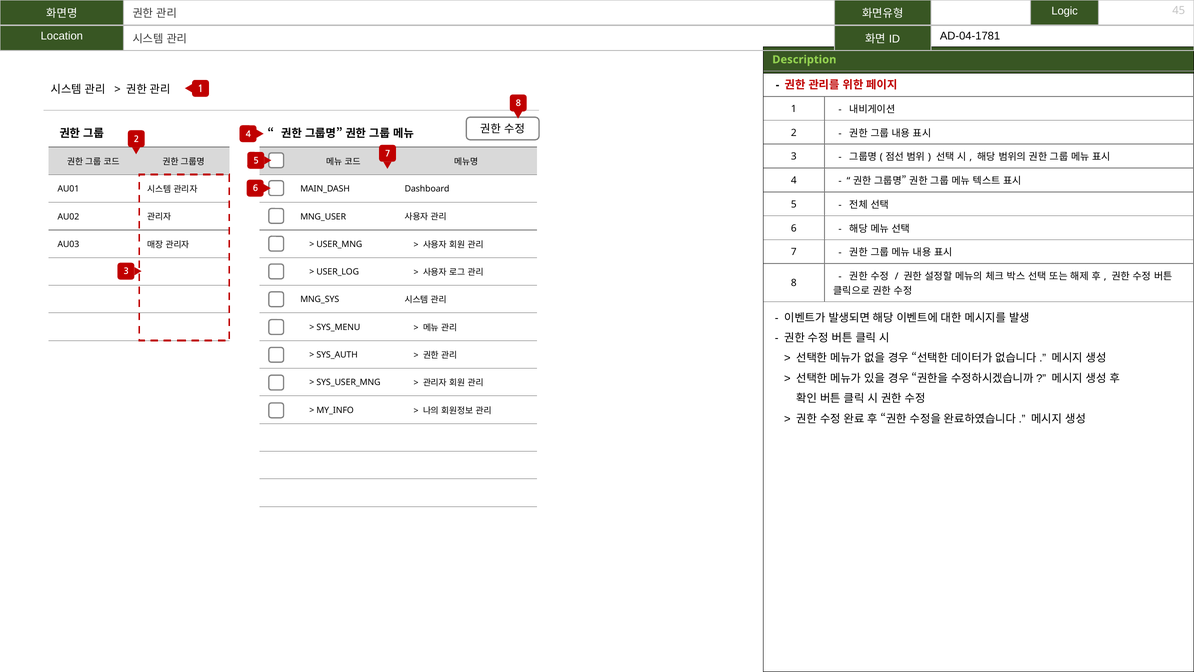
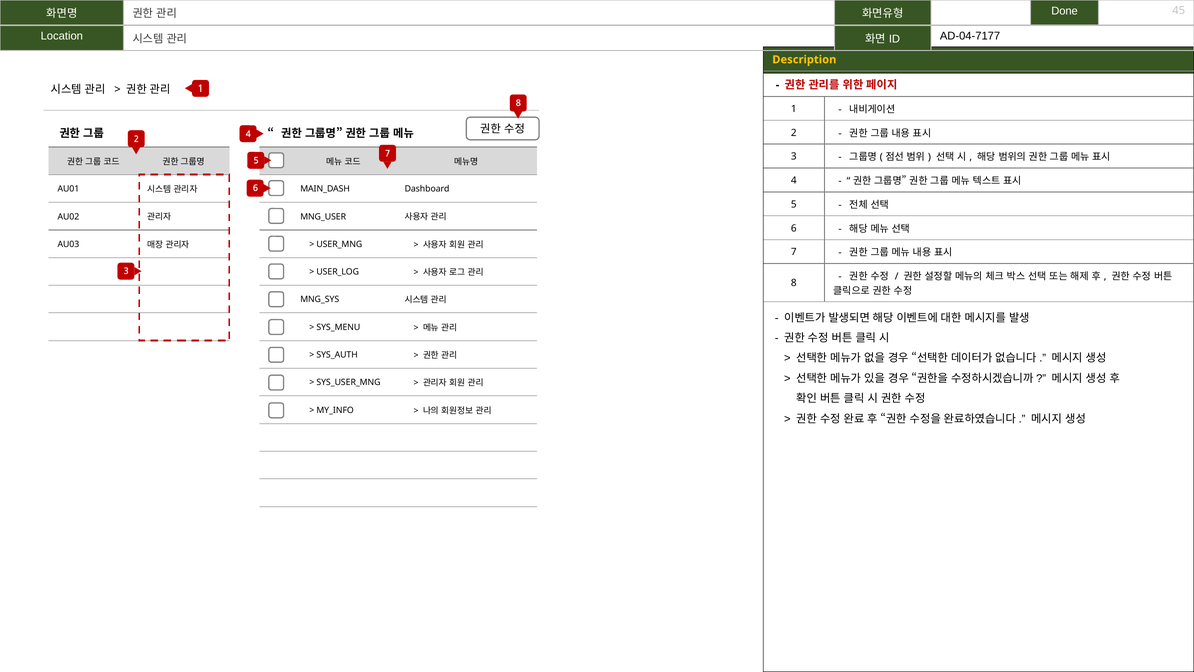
Logic: Logic -> Done (1065, 11)
AD-04-1781: AD-04-1781 -> AD-04-7177 (970, 36)
Description colour: light green -> yellow (804, 60)
